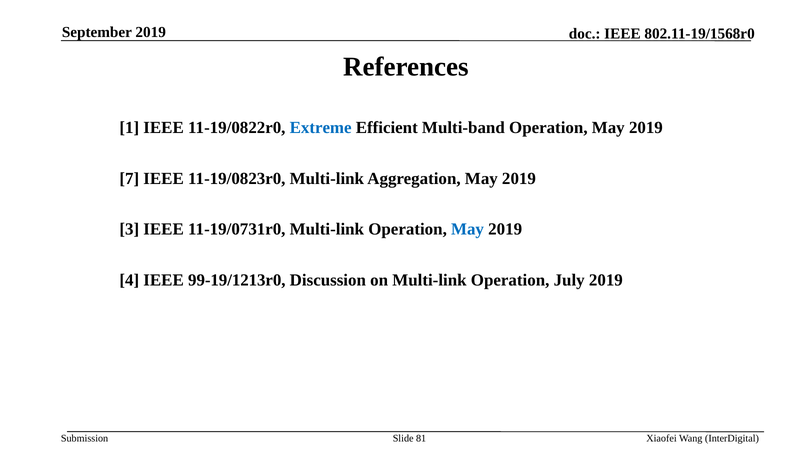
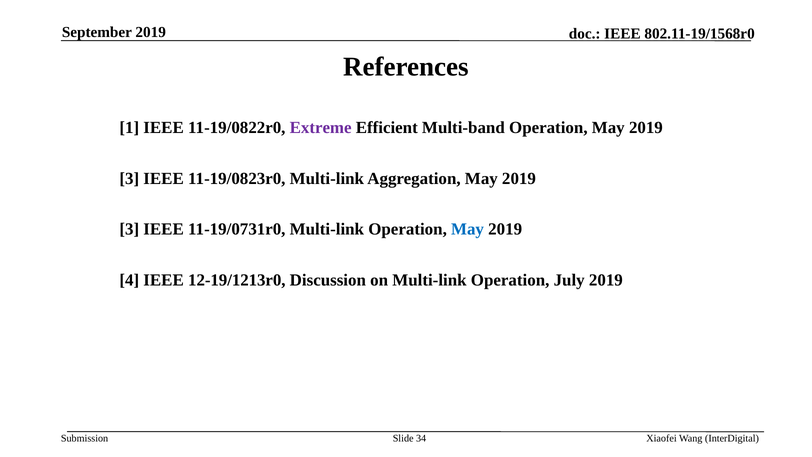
Extreme colour: blue -> purple (321, 128)
7: 7 -> 3 (129, 178)
99-19/1213r0: 99-19/1213r0 -> 12-19/1213r0 (237, 280)
81: 81 -> 34 (421, 438)
